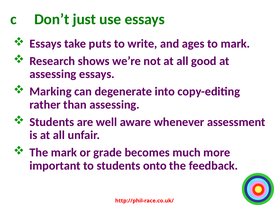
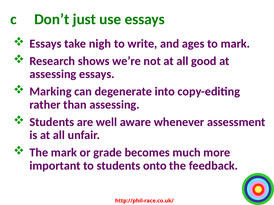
puts: puts -> nigh (100, 44)
